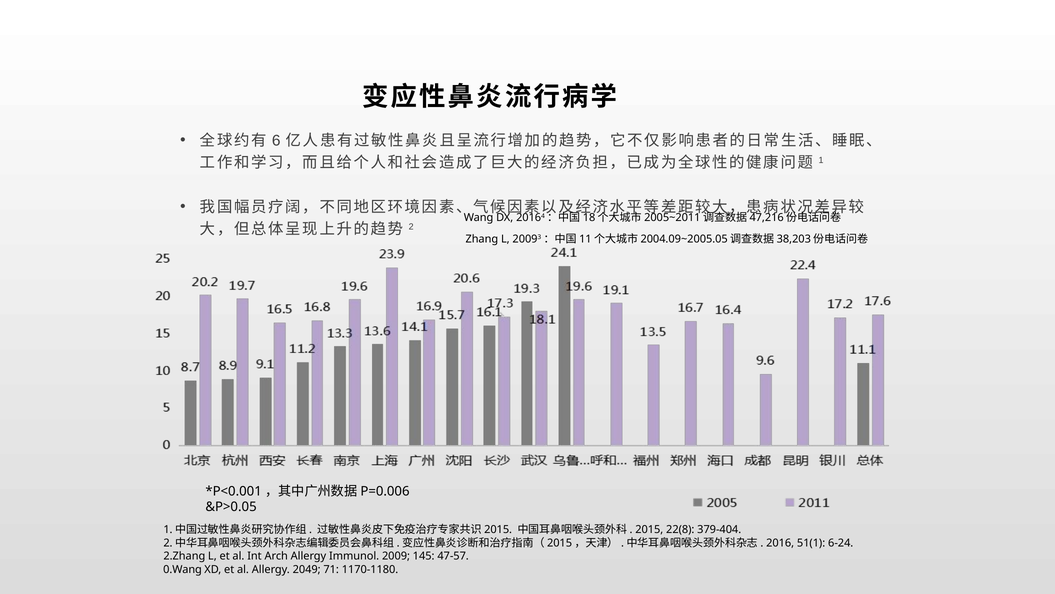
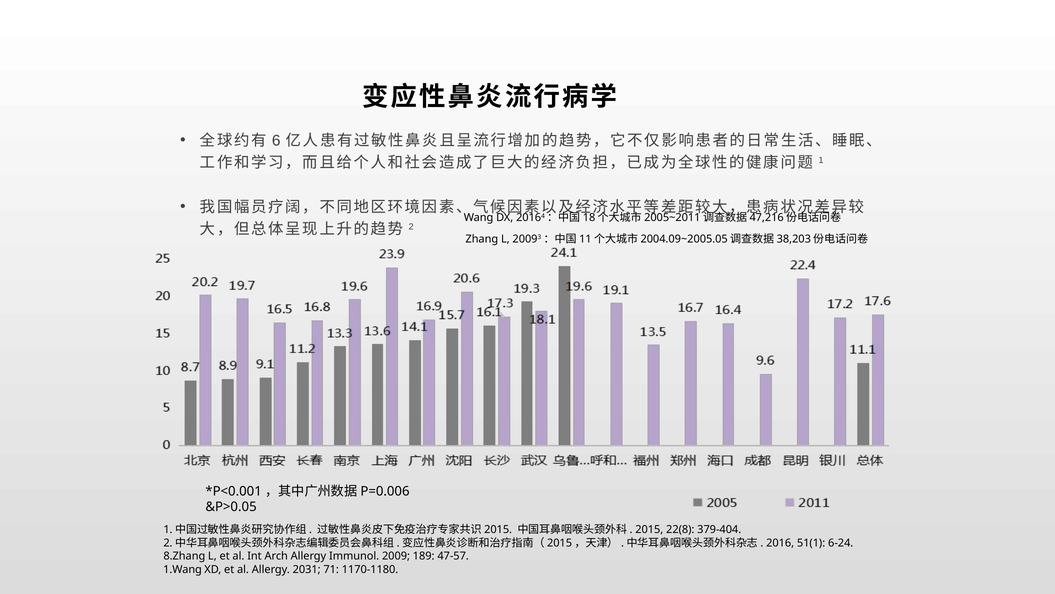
2.Zhang: 2.Zhang -> 8.Zhang (184, 556)
145: 145 -> 189 (424, 556)
0.Wang: 0.Wang -> 1.Wang (183, 569)
2049: 2049 -> 2031 (307, 569)
